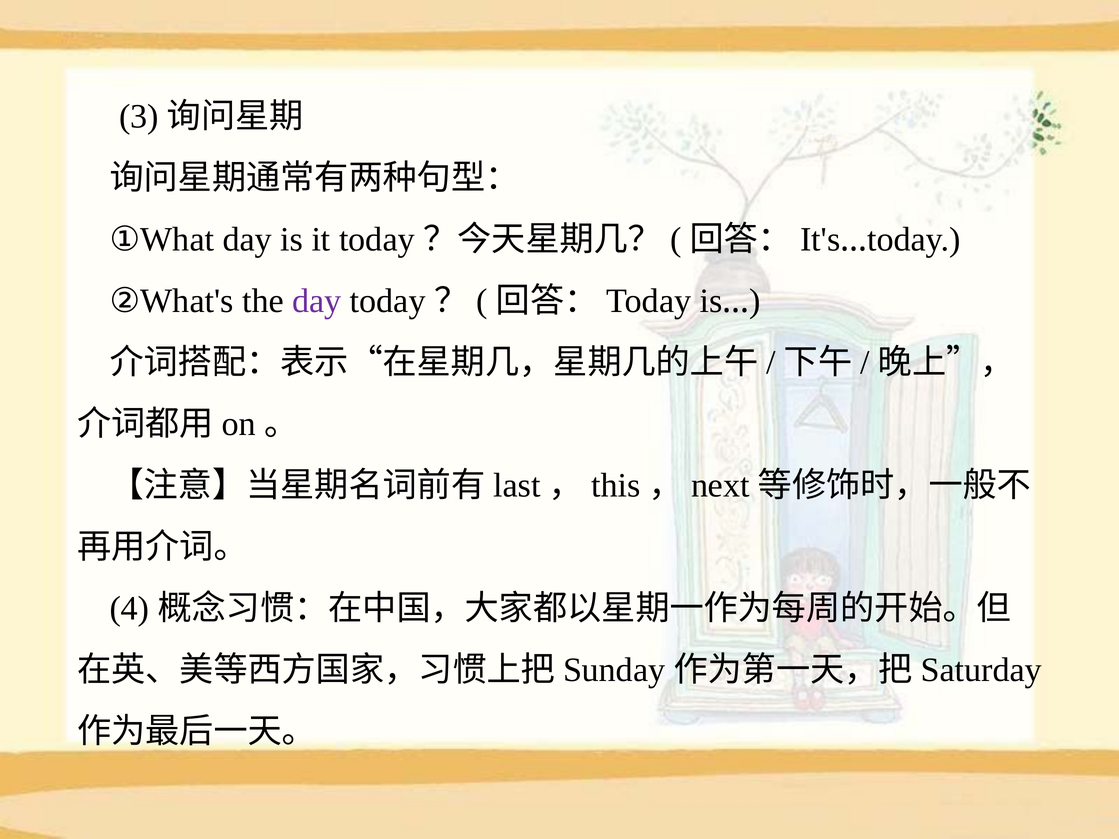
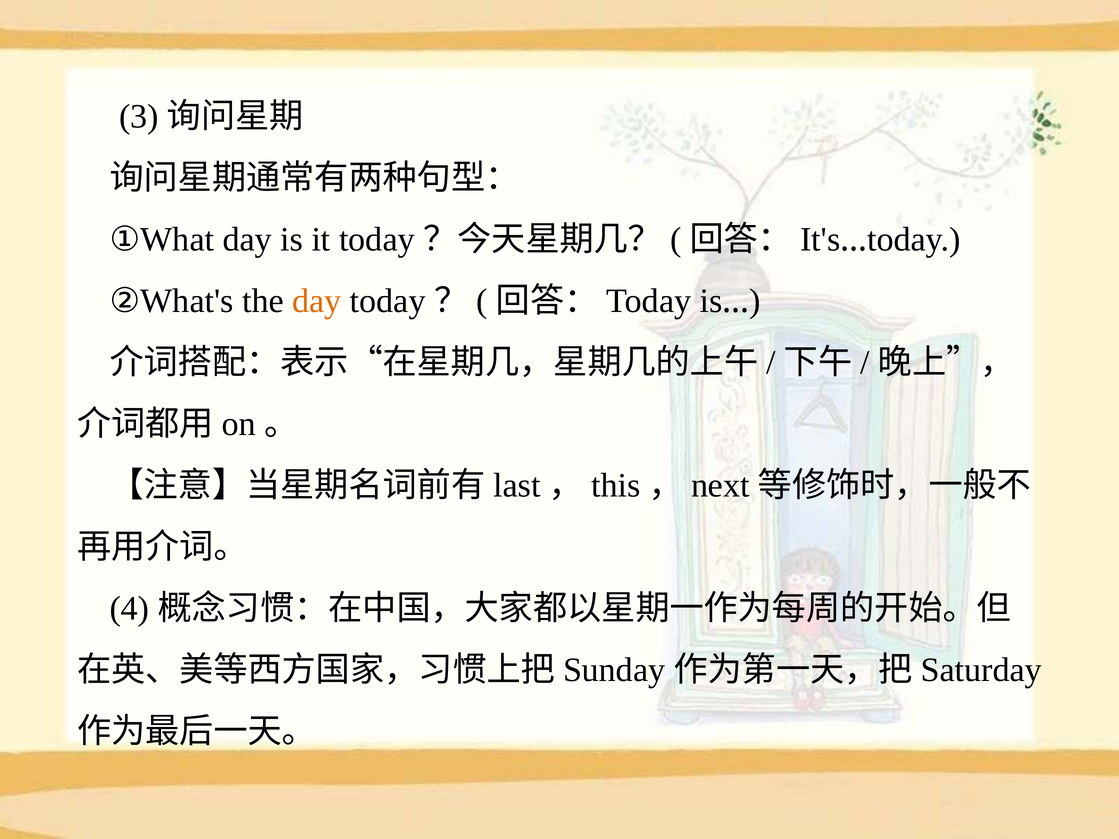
day colour: purple -> orange (317, 301)
